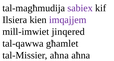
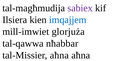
imqajjem colour: purple -> blue (68, 20)
jinqered: jinqered -> glorjuża (68, 32)
għamlet: għamlet -> nħabbar (62, 44)
